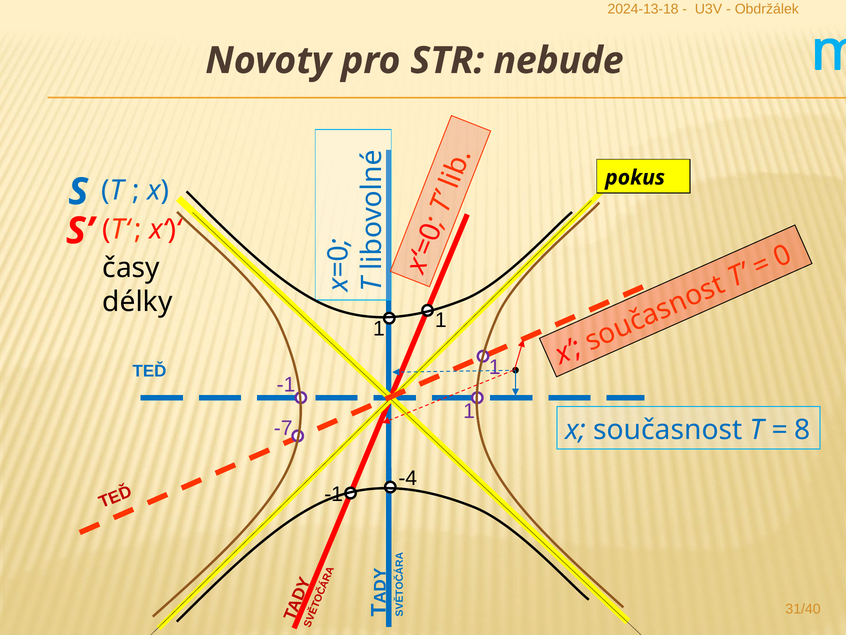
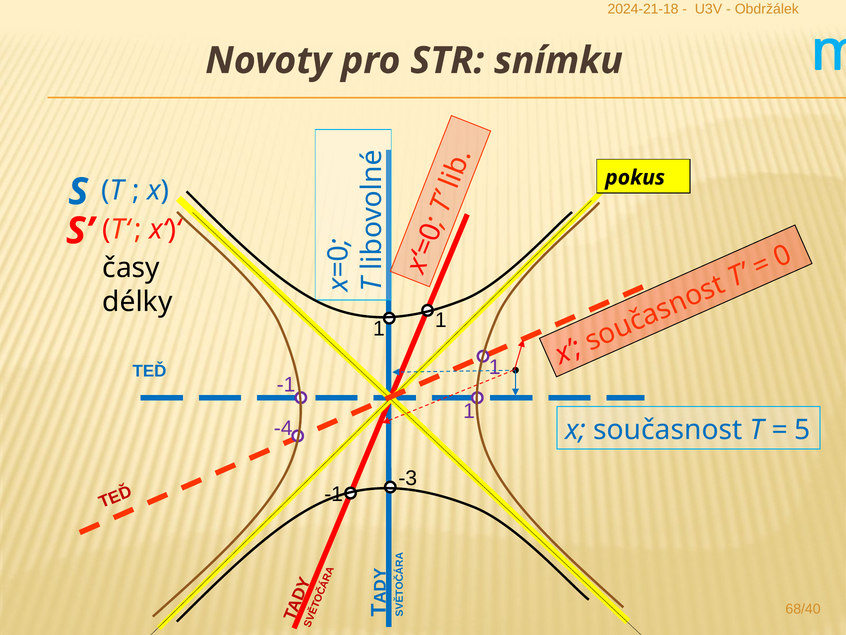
2024-13-18: 2024-13-18 -> 2024-21-18 (643, 9)
nebude: nebude -> snímku (558, 61)
-7: -7 -> -4 (283, 428)
8: 8 -> 5 (803, 429)
-4: -4 -> -3 (408, 478)
31/40: 31/40 -> 68/40 (803, 609)
